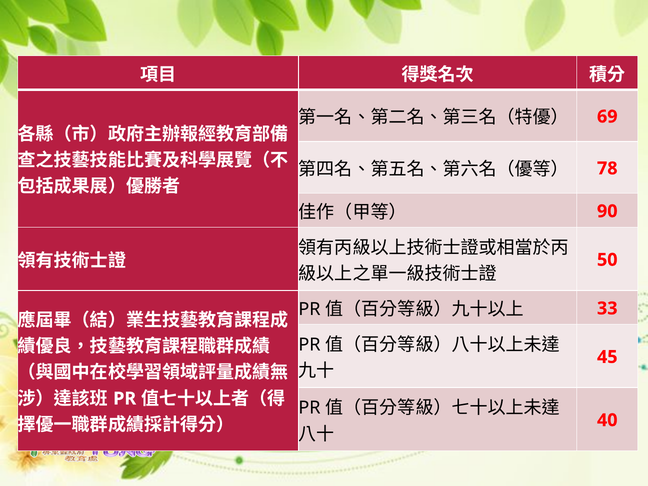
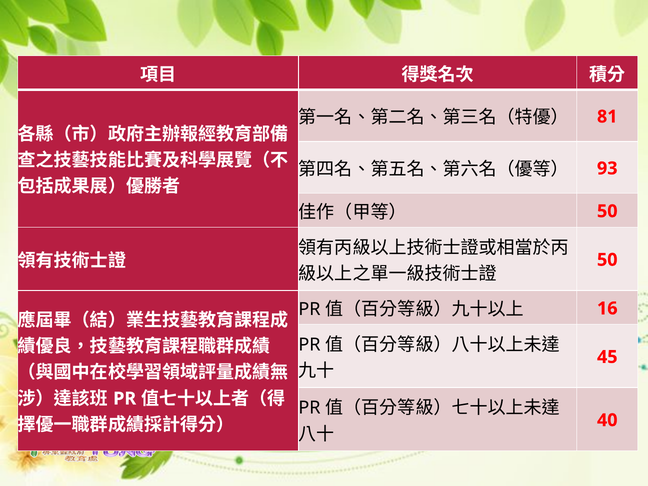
69: 69 -> 81 (607, 117)
78: 78 -> 93 (607, 168)
90: 90 -> 50 (607, 211)
33: 33 -> 16 (607, 308)
